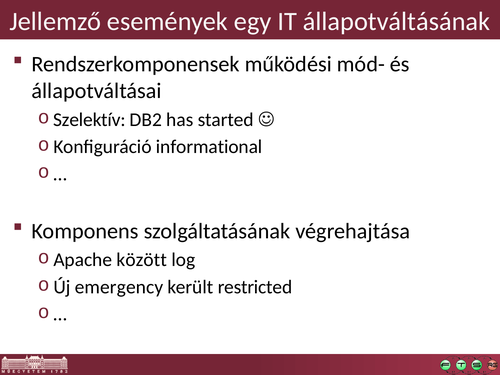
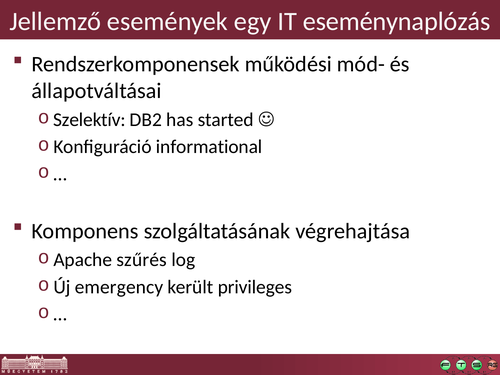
állapotváltásának: állapotváltásának -> eseménynaplózás (397, 22)
között: között -> szűrés (142, 260)
restricted: restricted -> privileges (255, 287)
